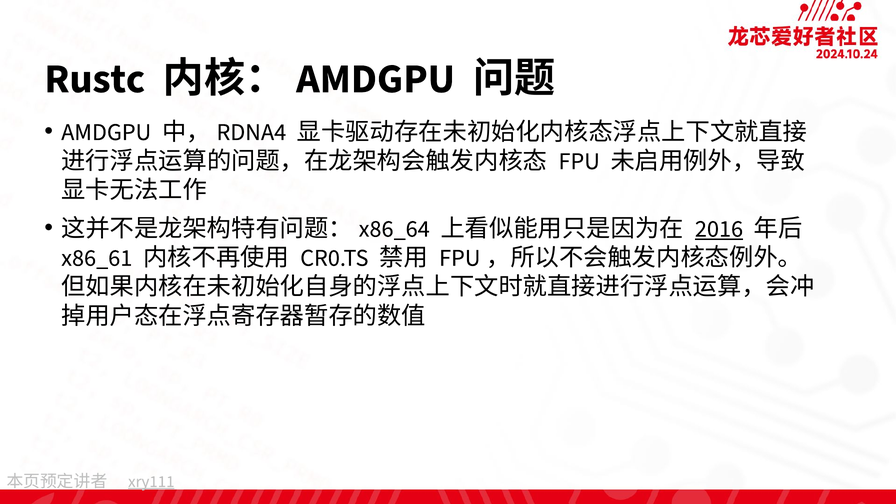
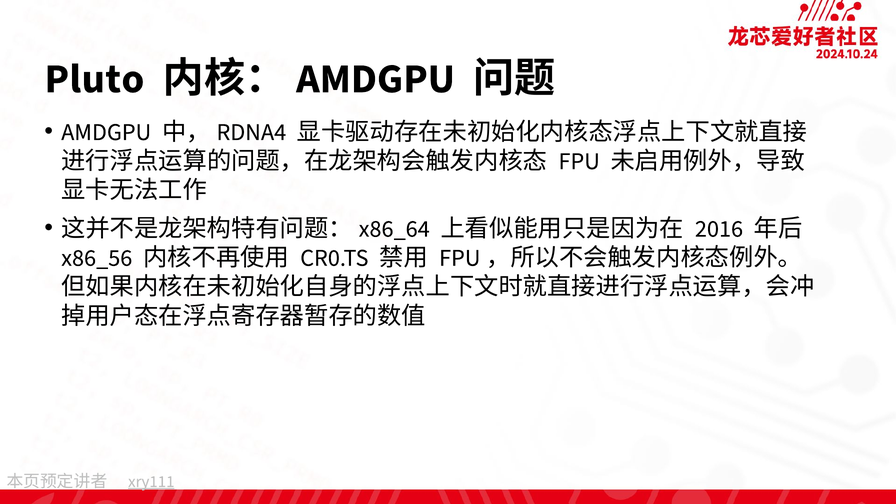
Rustc: Rustc -> Pluto (94, 79)
2016 underline: present -> none (719, 229)
x86_61: x86_61 -> x86_56 (97, 258)
